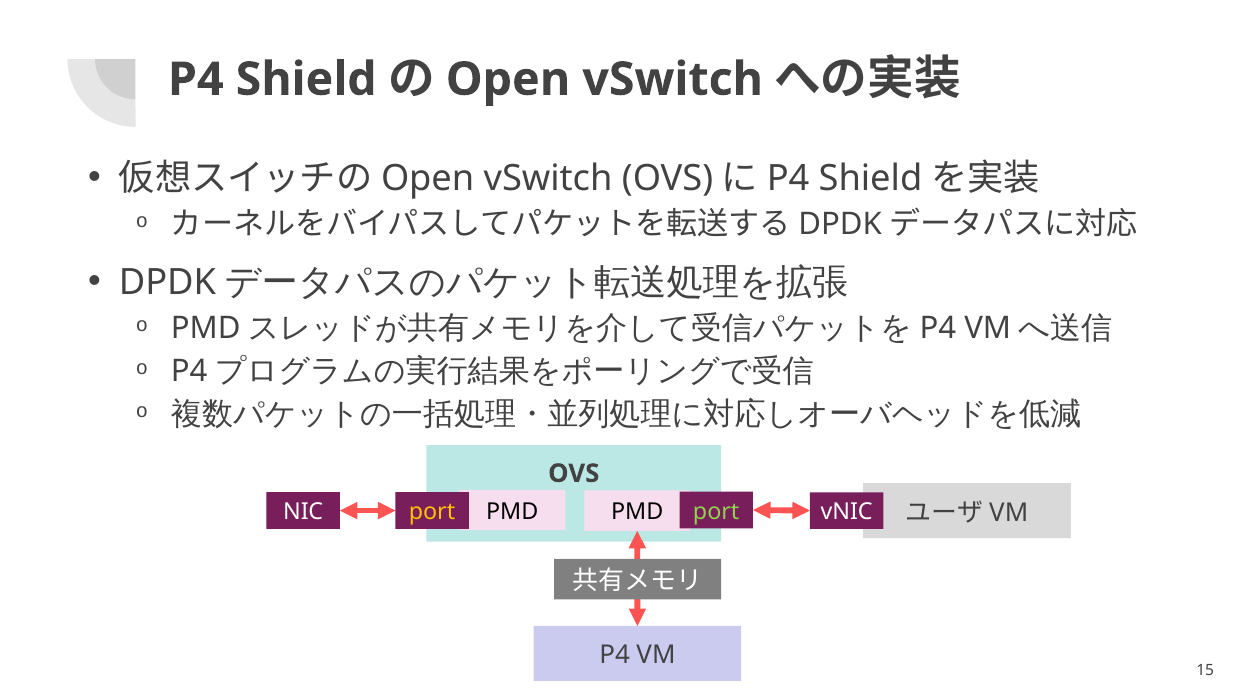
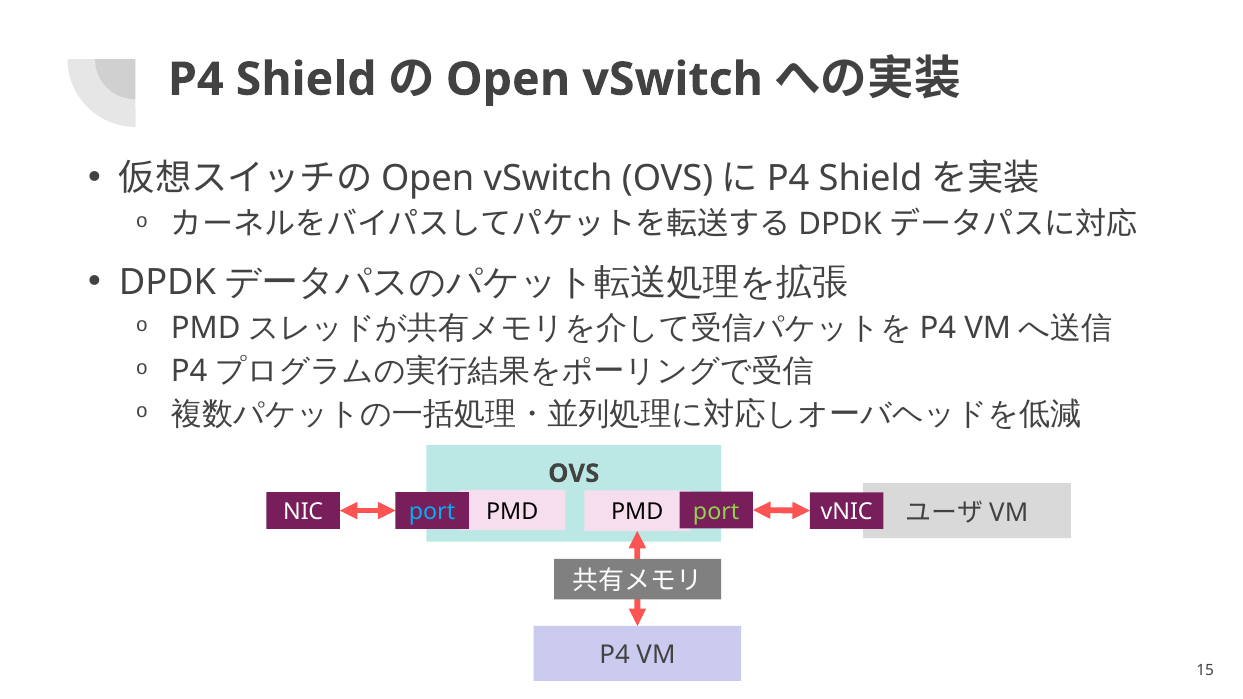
port colour: yellow -> light blue (432, 512)
